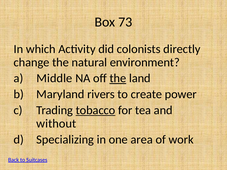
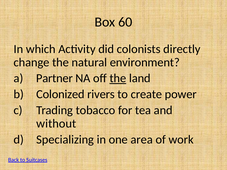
73: 73 -> 60 (125, 22)
Middle: Middle -> Partner (55, 78)
Maryland: Maryland -> Colonized (60, 94)
tobacco underline: present -> none (96, 110)
